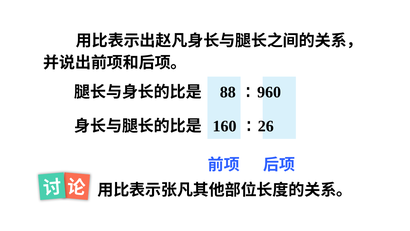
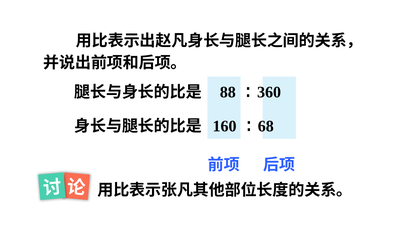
960: 960 -> 360 (269, 92)
26: 26 -> 68 (266, 126)
